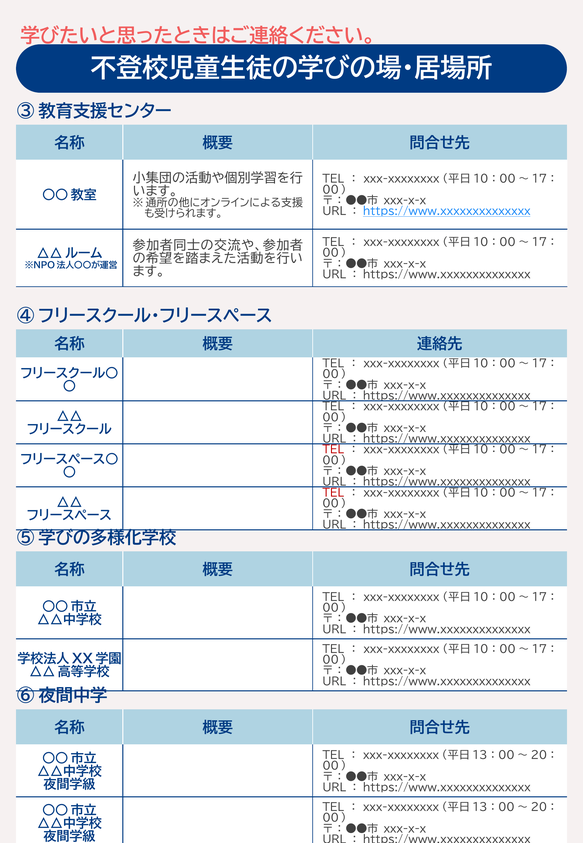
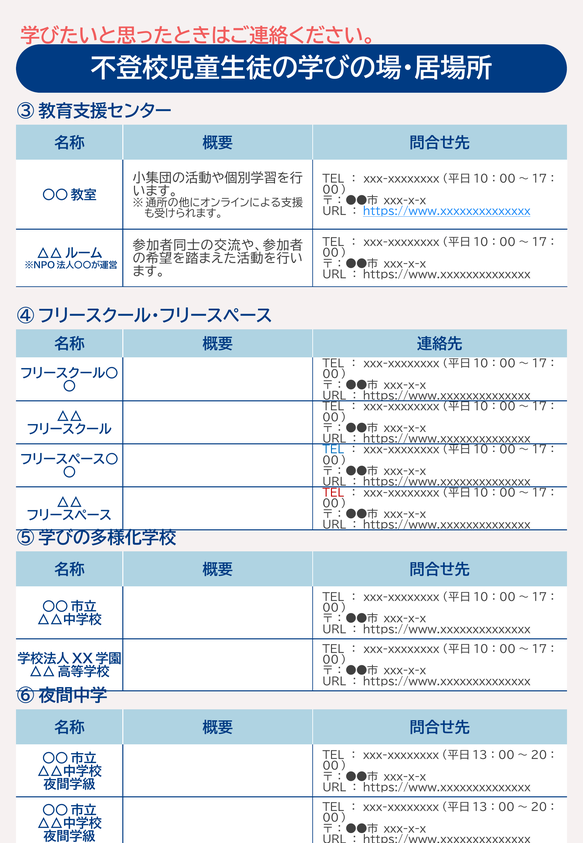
TEL colour: red -> blue (333, 449)
